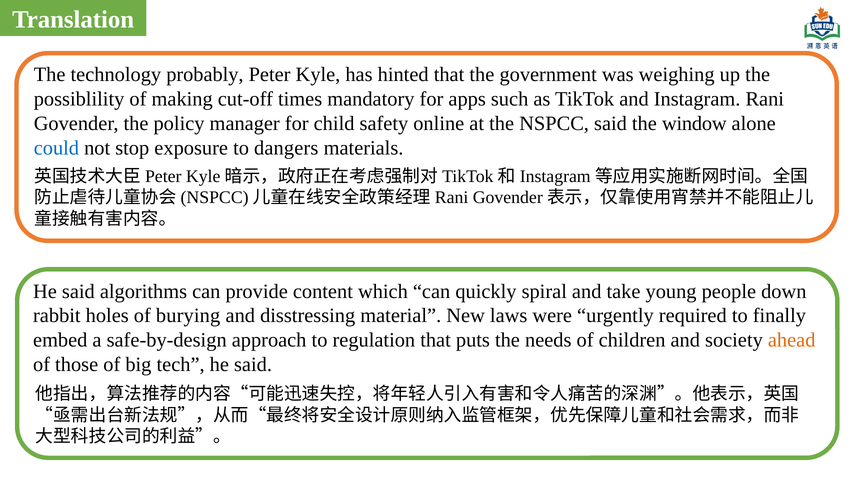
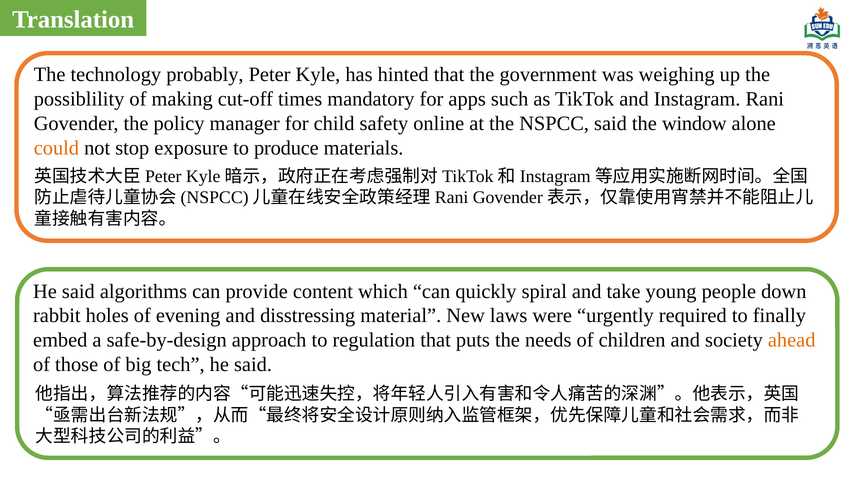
could colour: blue -> orange (56, 148)
dangers: dangers -> produce (286, 148)
burying: burying -> evening (188, 316)
